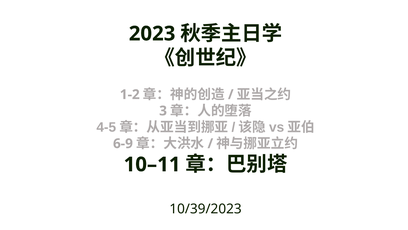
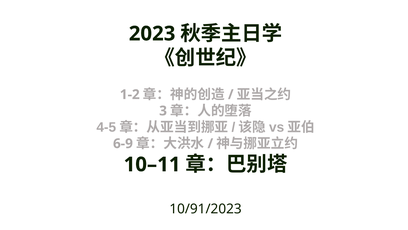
10/39/2023: 10/39/2023 -> 10/91/2023 (206, 209)
